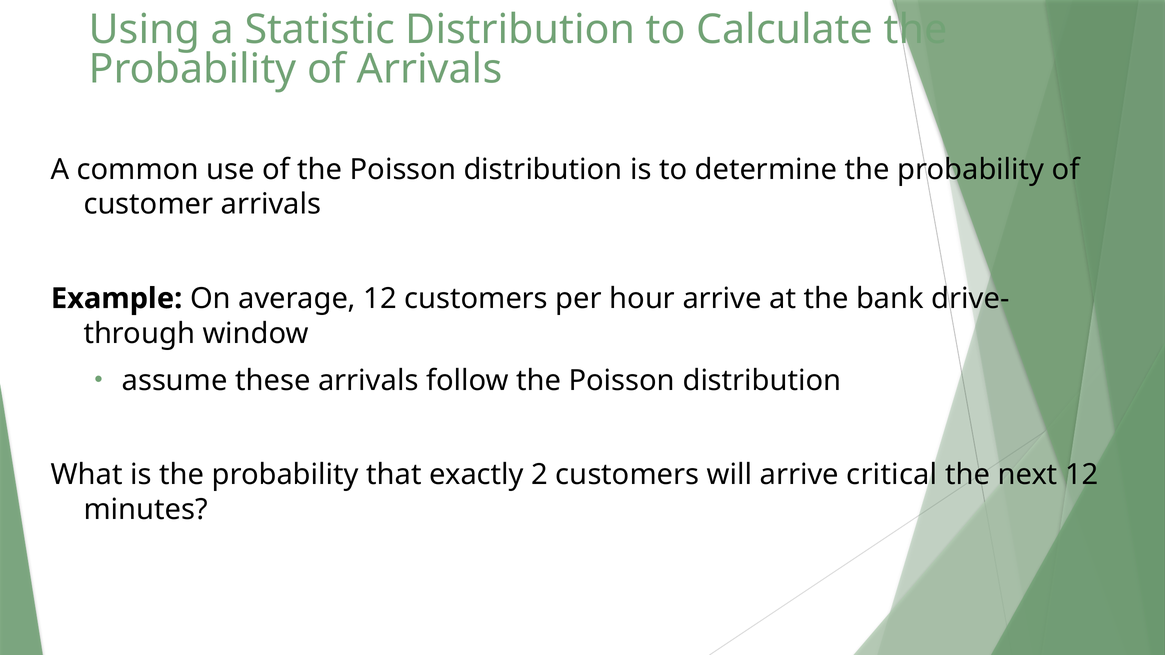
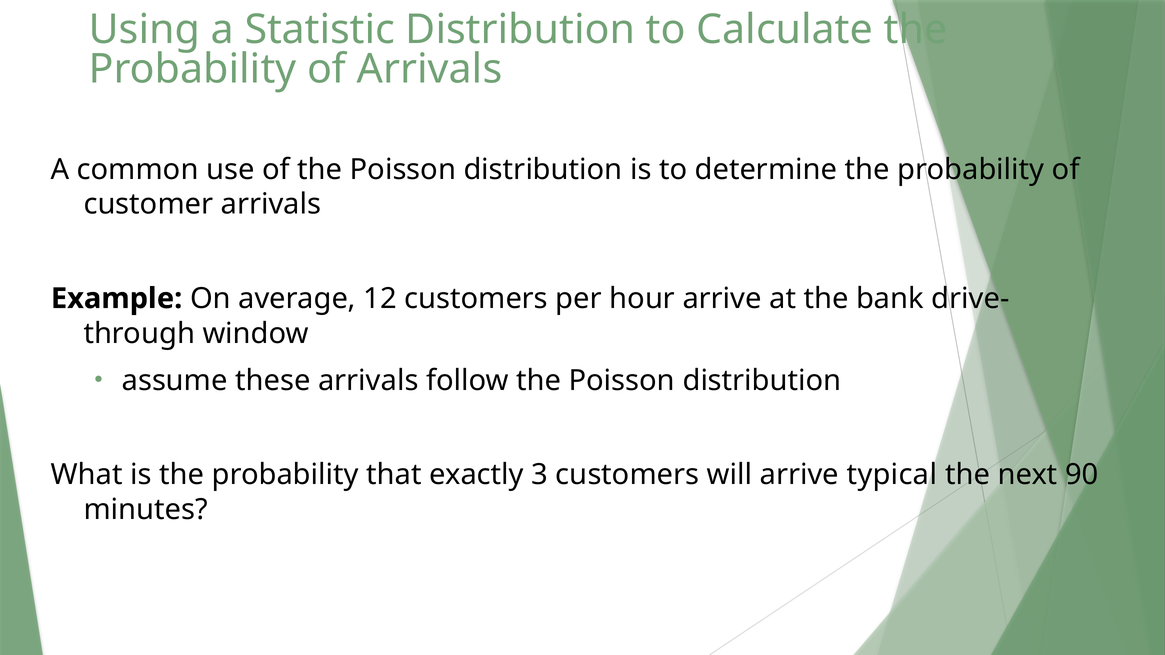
2: 2 -> 3 (540, 475)
critical: critical -> typical (892, 475)
next 12: 12 -> 90 (1082, 475)
